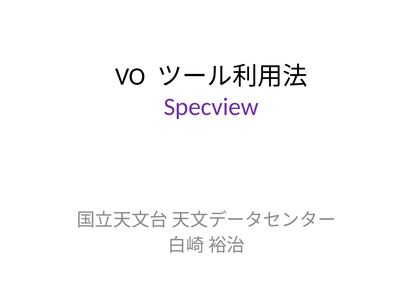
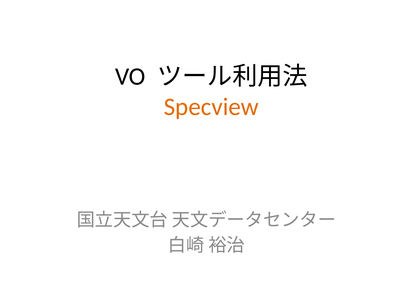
Specview colour: purple -> orange (211, 107)
